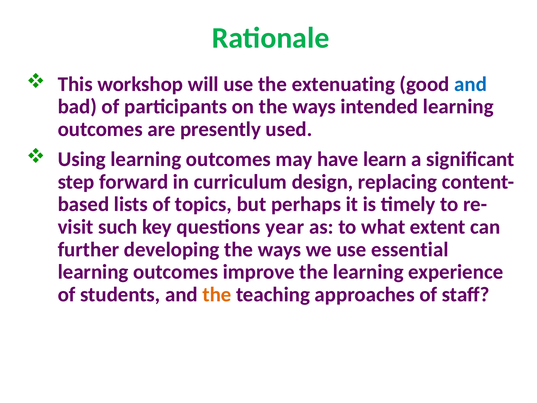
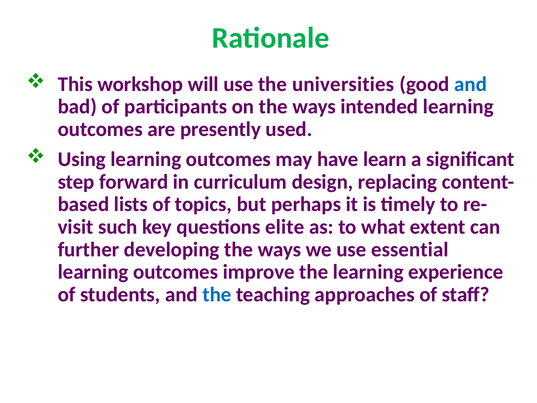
extenuating: extenuating -> universities (343, 84)
year: year -> elite (285, 227)
the colour: orange -> blue (217, 294)
